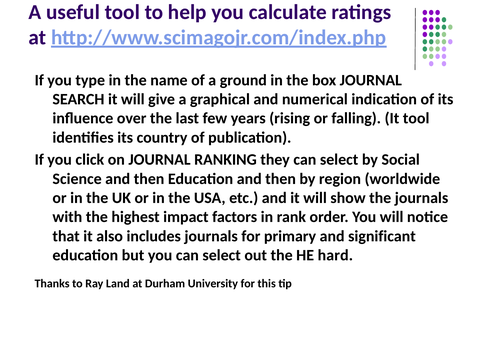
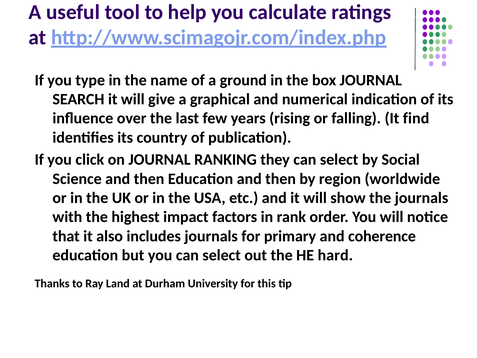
It tool: tool -> find (416, 118)
significant: significant -> coherence (382, 236)
